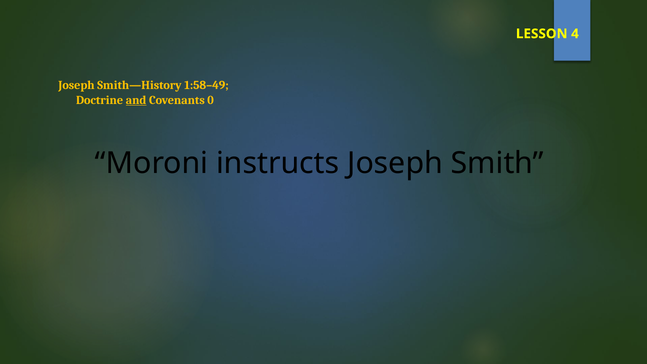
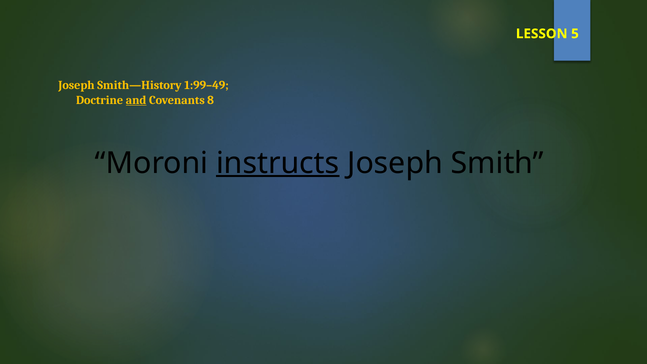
4: 4 -> 5 (575, 34)
1:58–49: 1:58–49 -> 1:99–49 (207, 85)
0: 0 -> 8 (211, 100)
instructs underline: none -> present (278, 163)
